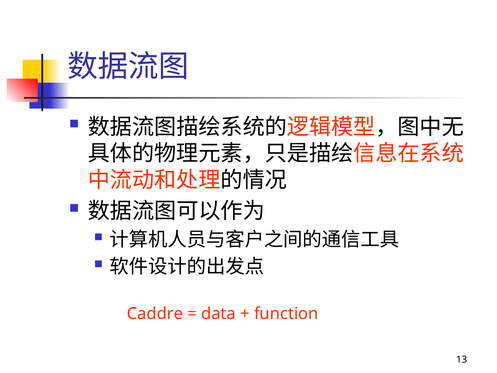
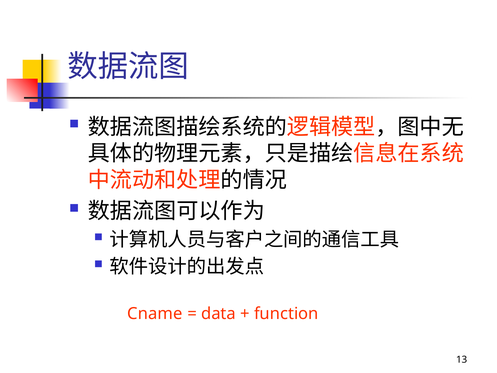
Caddre: Caddre -> Cname (155, 313)
